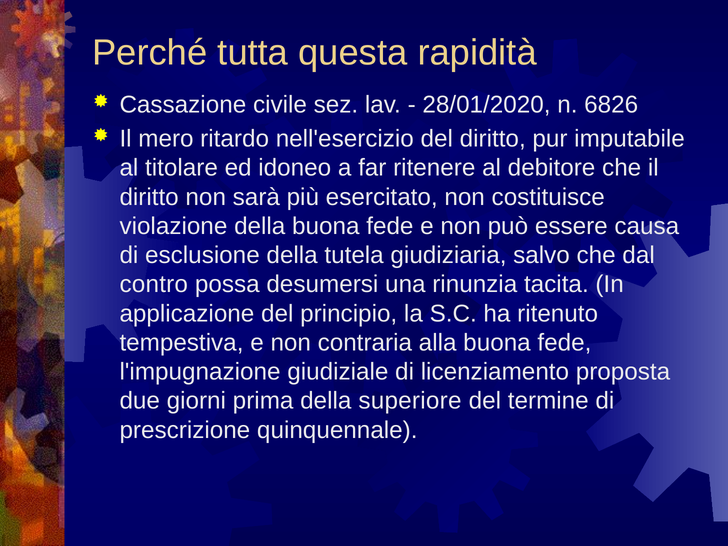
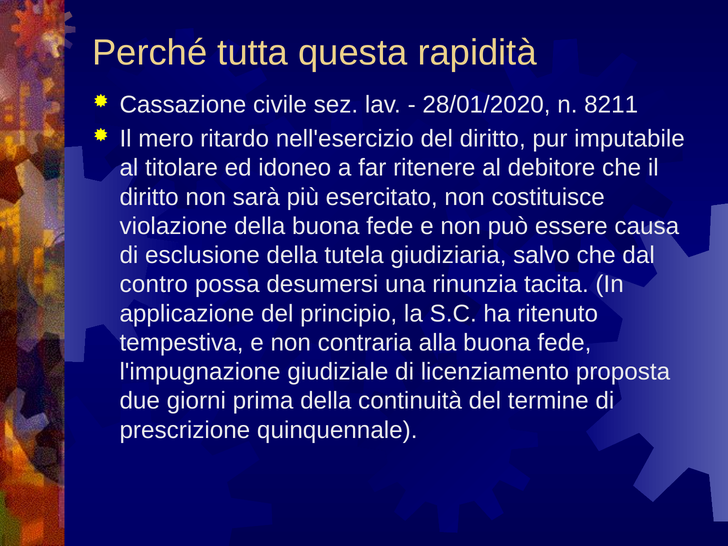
6826: 6826 -> 8211 (611, 105)
superiore: superiore -> continuità (410, 401)
